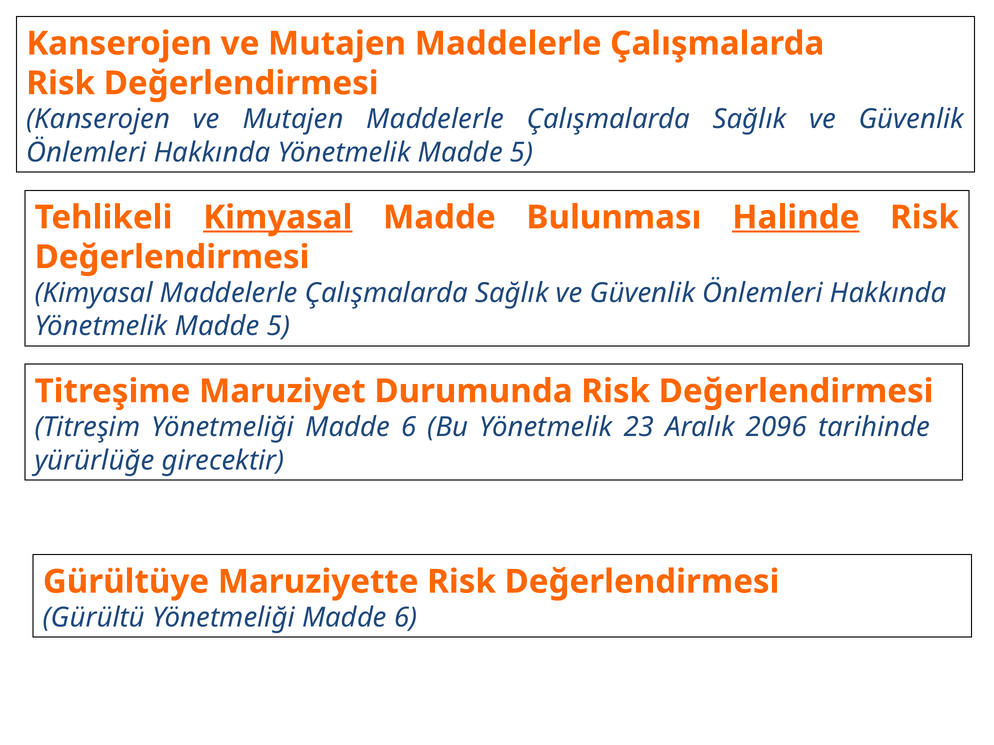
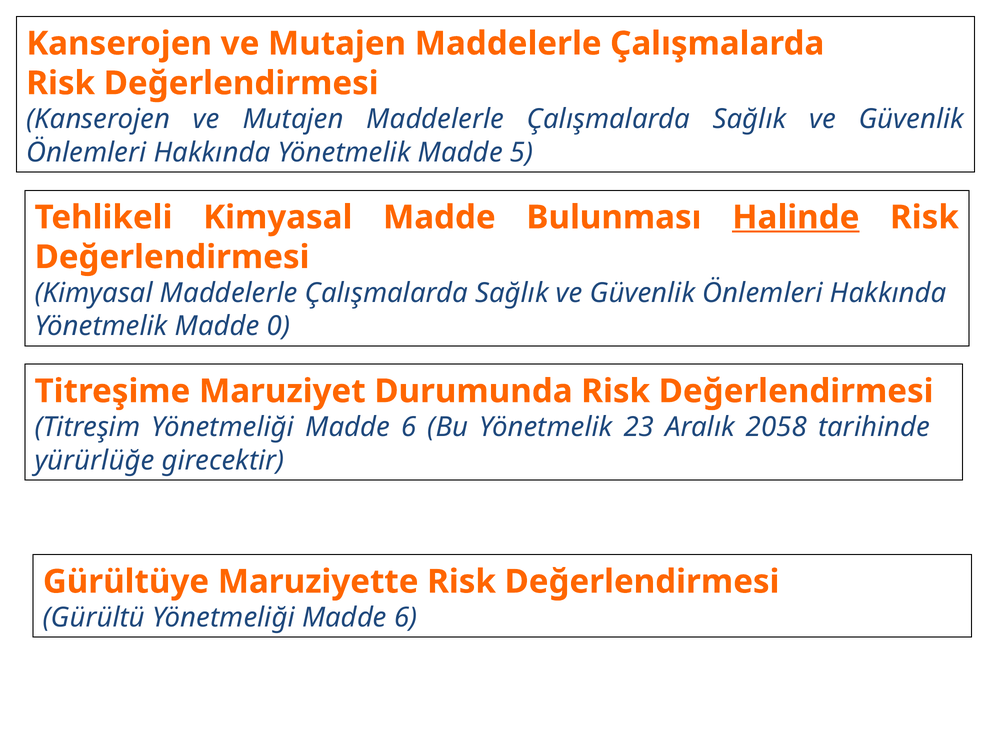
Kimyasal underline: present -> none (278, 218)
5: 5 -> 0 (279, 327)
2096: 2096 -> 2058 (776, 428)
